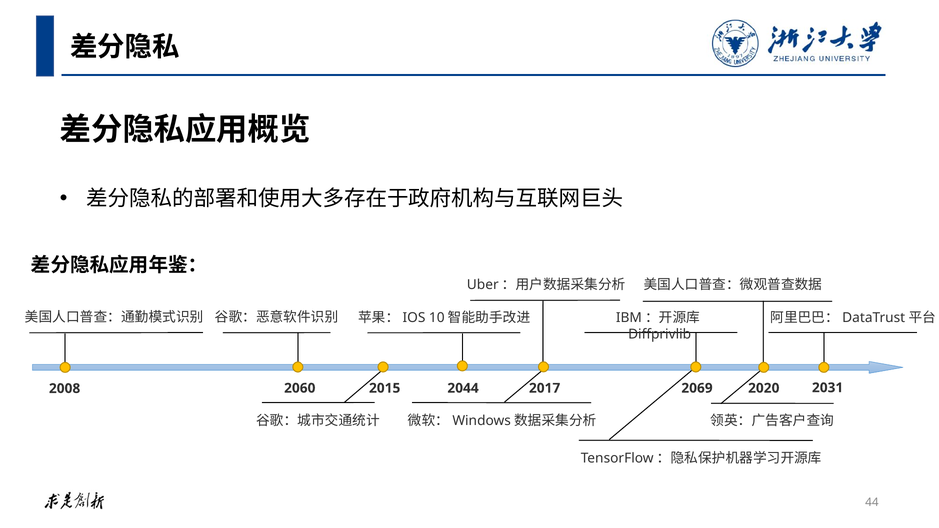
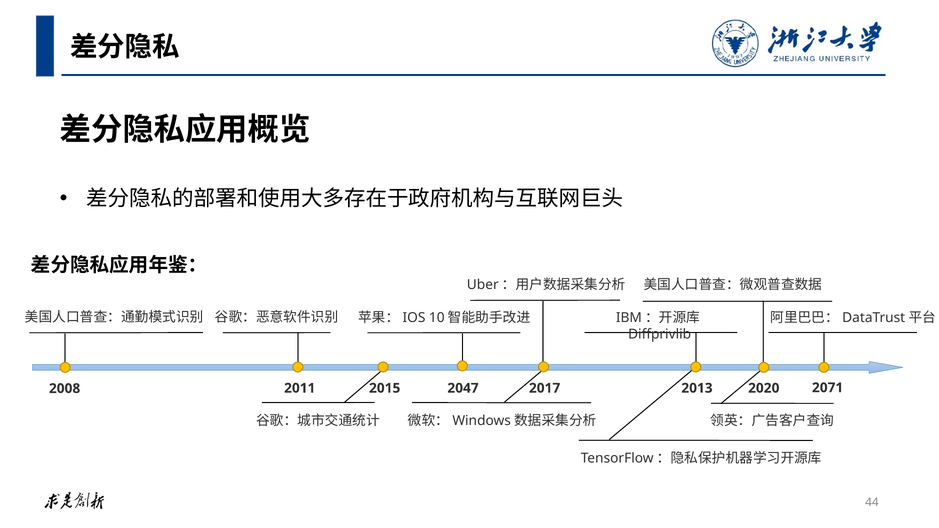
2031: 2031 -> 2071 (828, 388)
2060: 2060 -> 2011 (300, 388)
2044: 2044 -> 2047 (463, 388)
2069: 2069 -> 2013 (697, 388)
